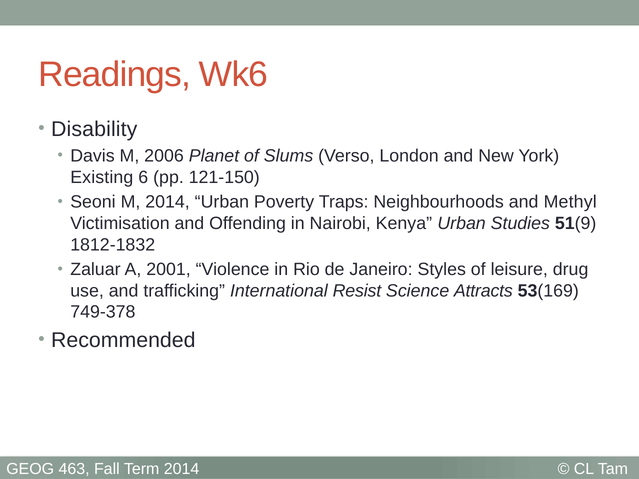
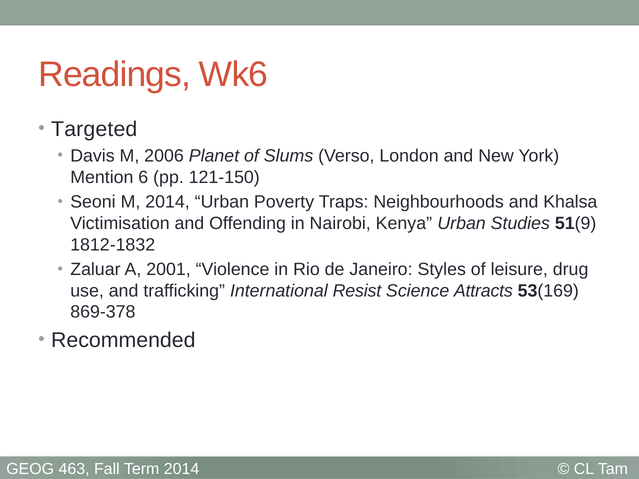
Disability: Disability -> Targeted (94, 129)
Existing: Existing -> Mention (102, 177)
Methyl: Methyl -> Khalsa (570, 202)
749-378: 749-378 -> 869-378 (103, 312)
